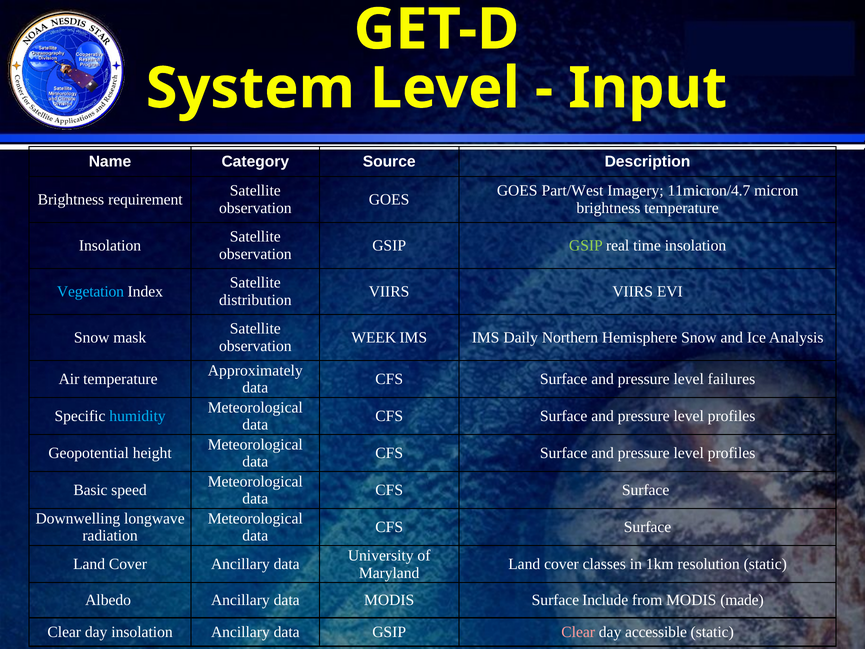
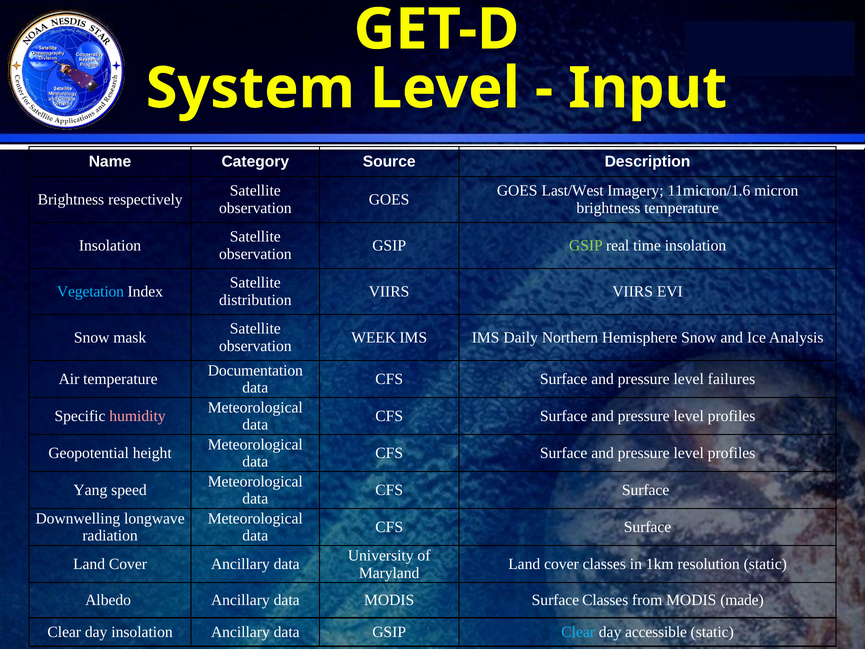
Part/West: Part/West -> Last/West (573, 191)
11micron/4.7: 11micron/4.7 -> 11micron/1.6 (709, 191)
requirement: requirement -> respectively (145, 199)
Approximately: Approximately -> Documentation (255, 370)
humidity colour: light blue -> pink (138, 416)
Basic: Basic -> Yang (90, 490)
Surface Include: Include -> Classes (605, 600)
Clear colour: pink -> light blue (578, 632)
